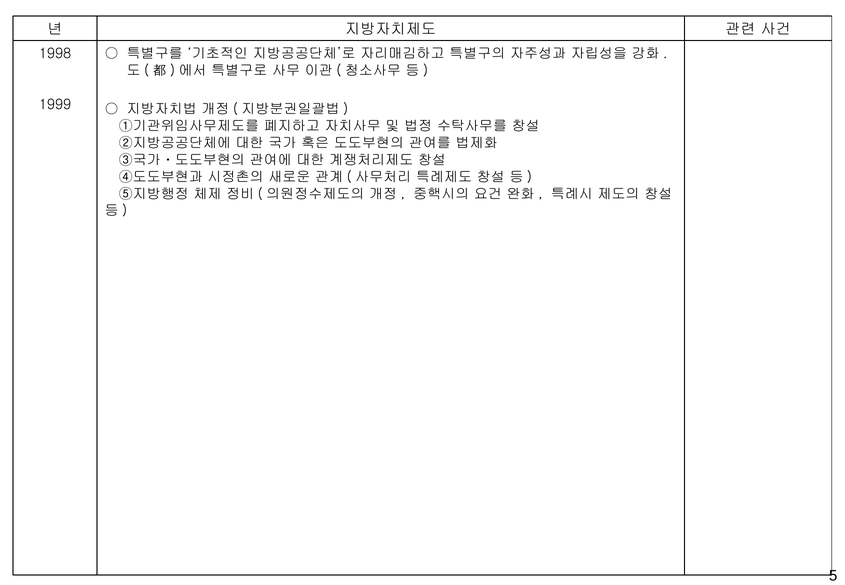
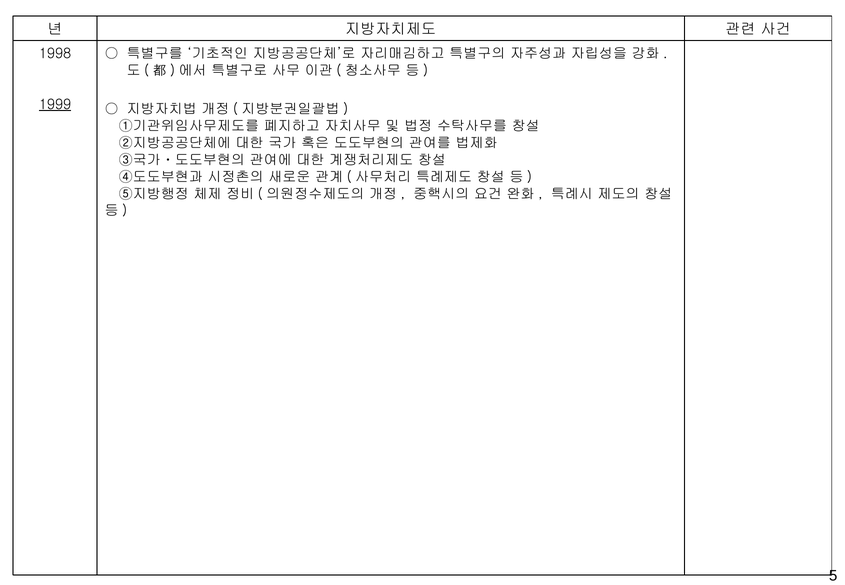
1999 underline: none -> present (55, 105)
